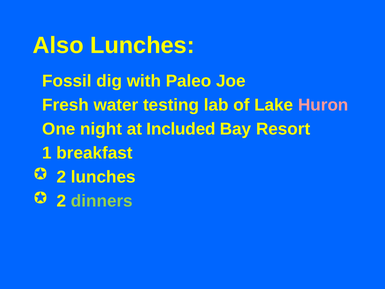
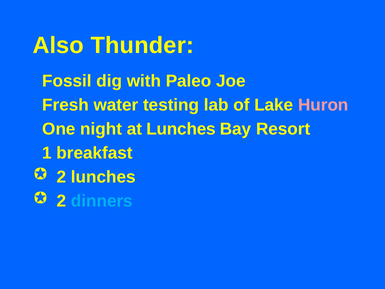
Also Lunches: Lunches -> Thunder (142, 45)
at Included: Included -> Lunches (181, 129)
dinners colour: light green -> light blue (102, 201)
